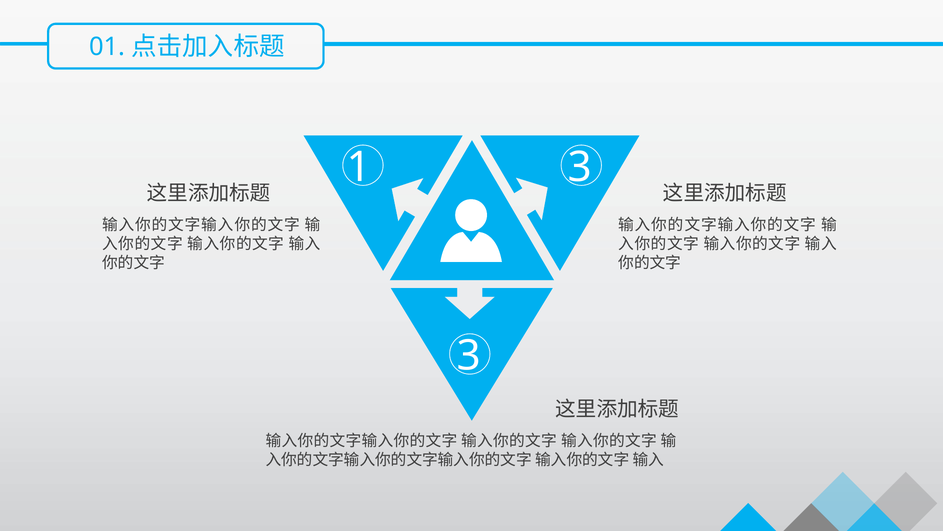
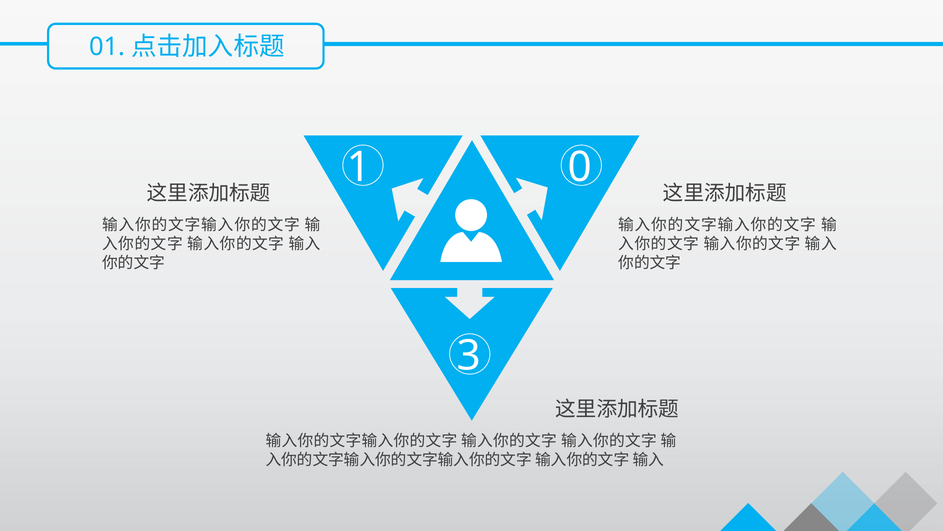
3: 3 -> 0 (580, 167)
